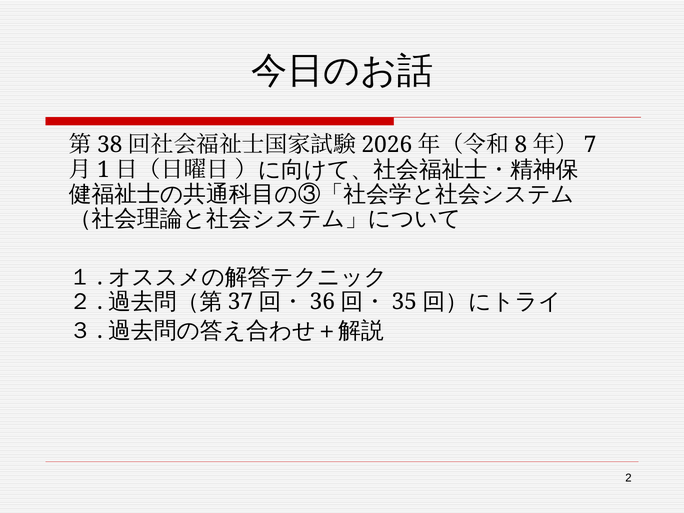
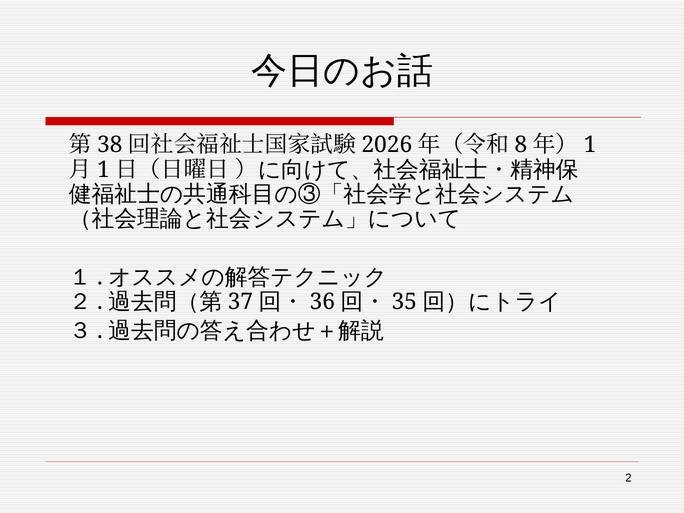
7: 7 -> 1 (590, 145)
